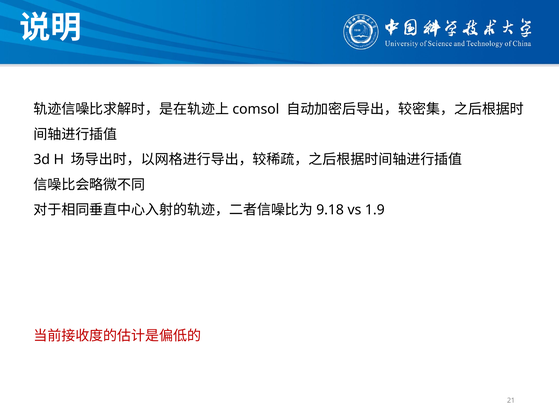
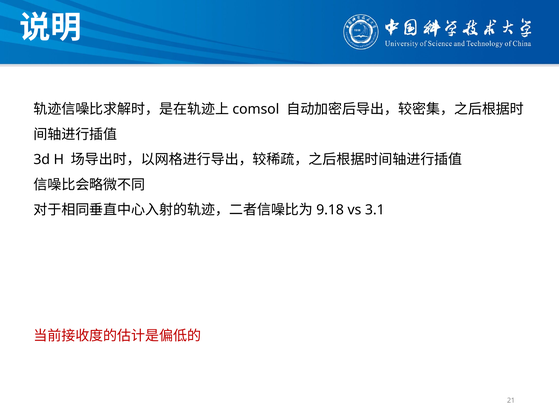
1.9: 1.9 -> 3.1 (375, 210)
